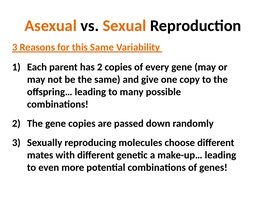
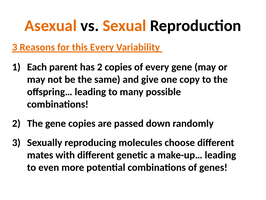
this Same: Same -> Every (102, 47)
